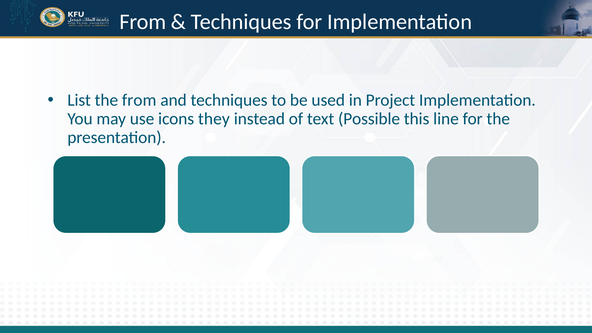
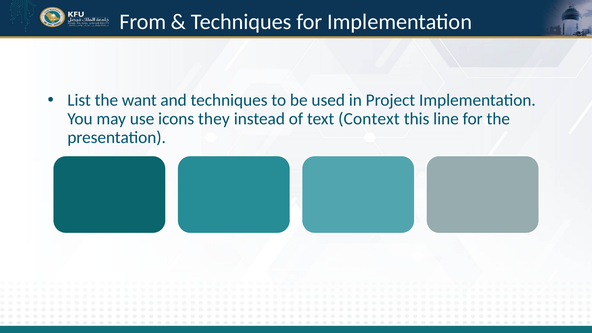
the from: from -> want (139, 100)
Possible: Possible -> Context (369, 119)
